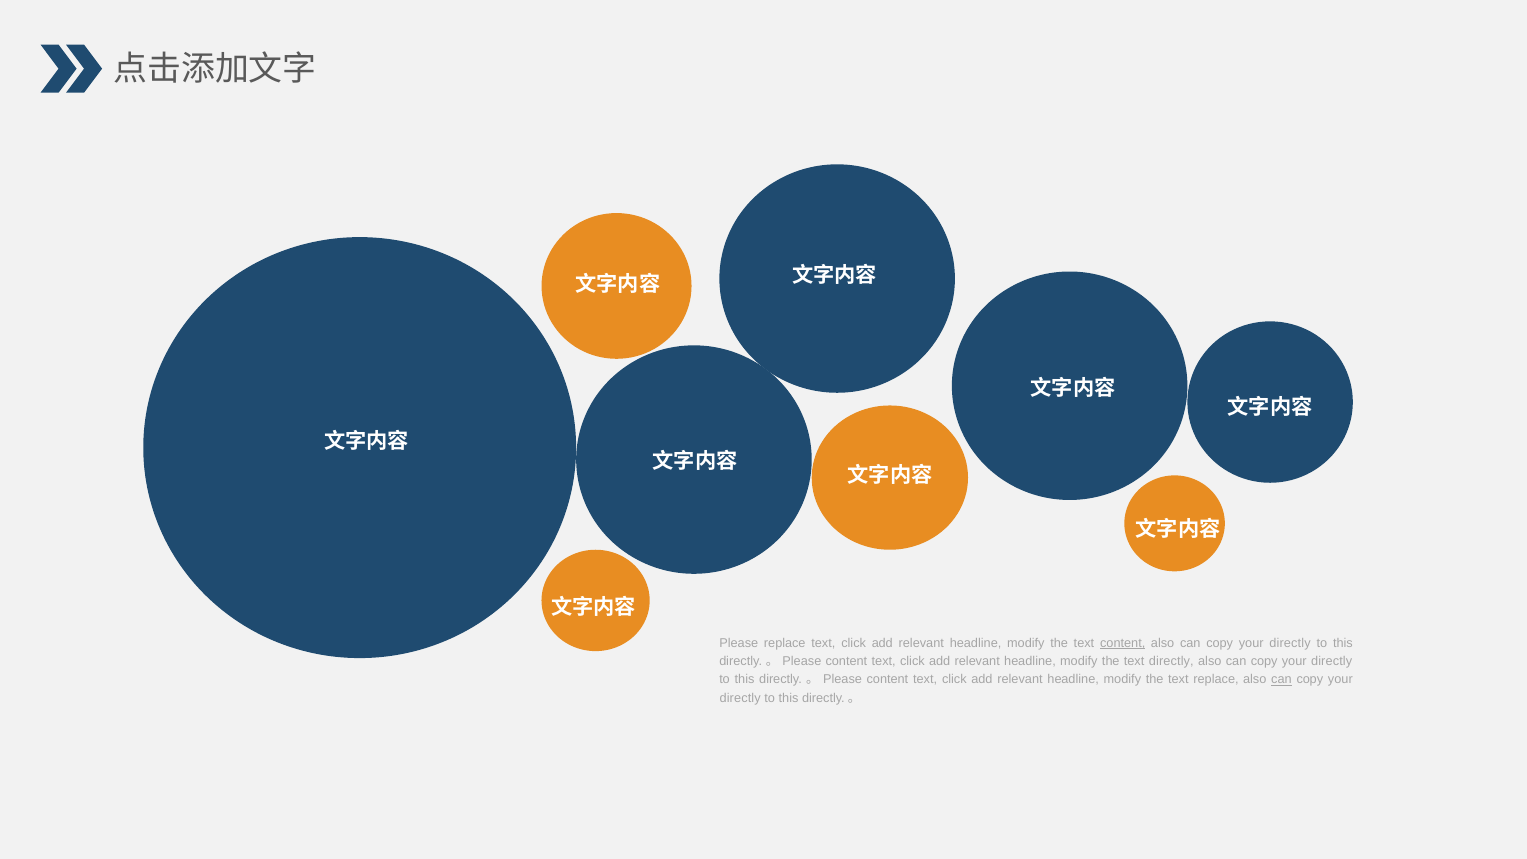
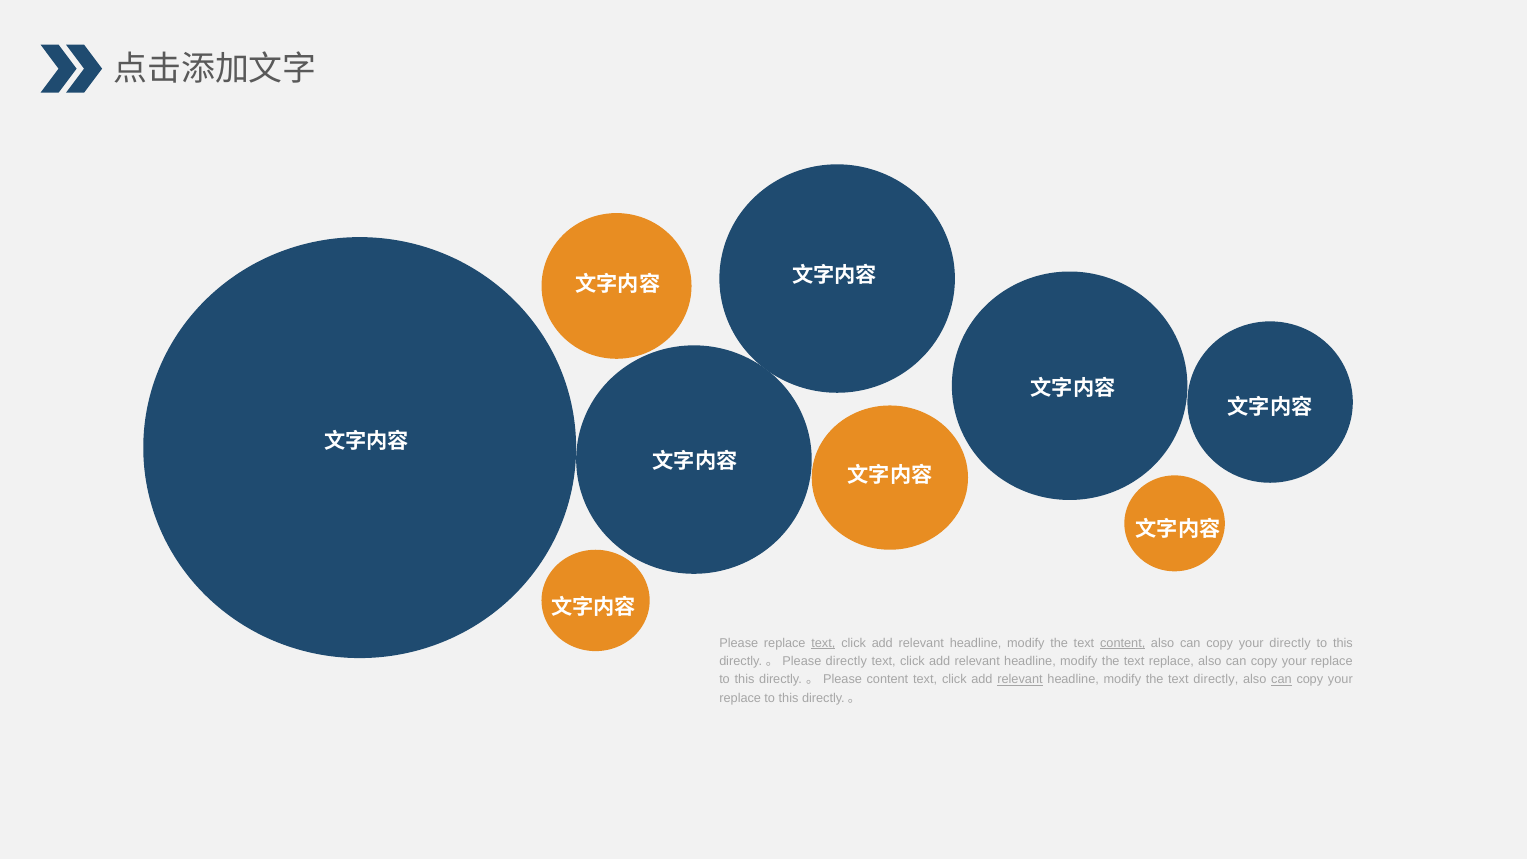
text underline: none -> present (823, 643)
content: content -> directly (846, 661)
text directly: directly -> replace (1171, 661)
directly: directly -> replace (1332, 661)
relevant underline: none -> present (1020, 680)
text replace: replace -> directly (1216, 680)
directly: directly -> replace (740, 698)
